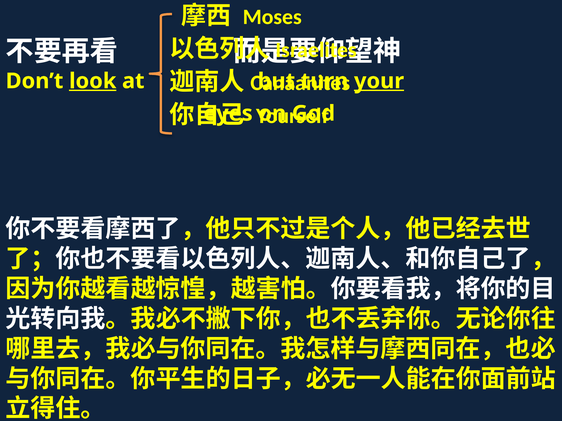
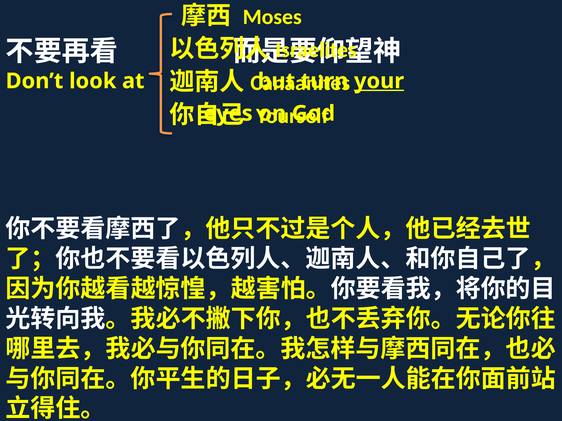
look underline: present -> none (93, 81)
